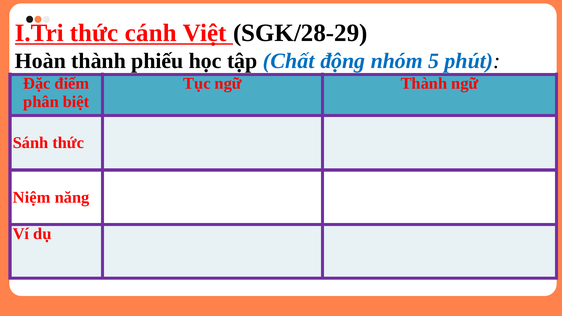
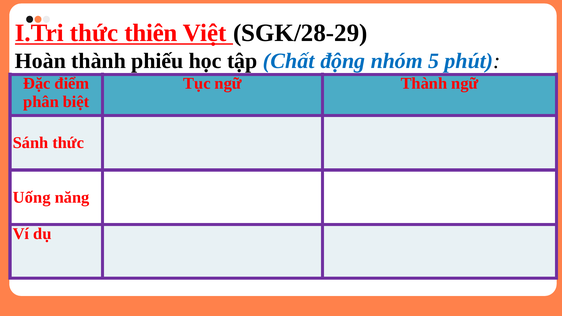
cánh: cánh -> thiên (151, 33)
Niệm: Niệm -> Uống (32, 197)
